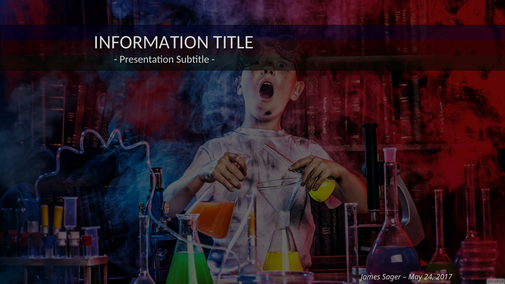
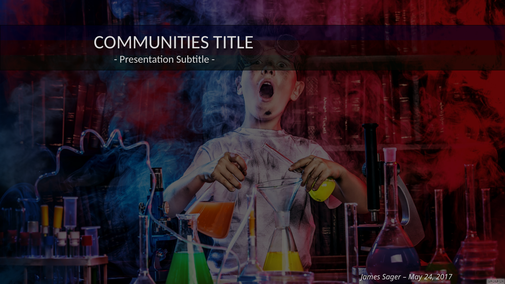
INFORMATION: INFORMATION -> COMMUNITIES (151, 42)
